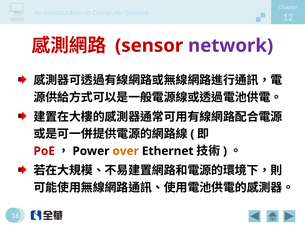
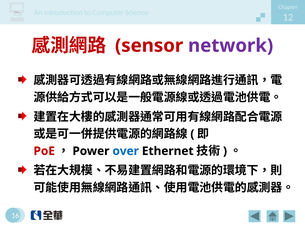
over colour: orange -> blue (126, 151)
